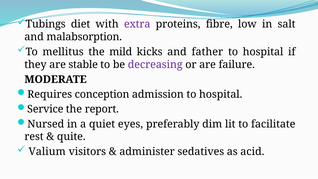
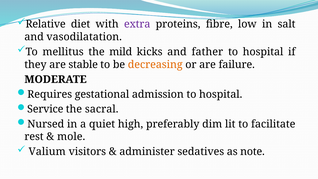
Tubings: Tubings -> Relative (46, 24)
malabsorption: malabsorption -> vasodilatation (84, 37)
decreasing colour: purple -> orange (155, 65)
conception: conception -> gestational (102, 94)
report: report -> sacral (102, 109)
eyes: eyes -> high (131, 124)
quite: quite -> mole (71, 137)
acid: acid -> note (252, 152)
